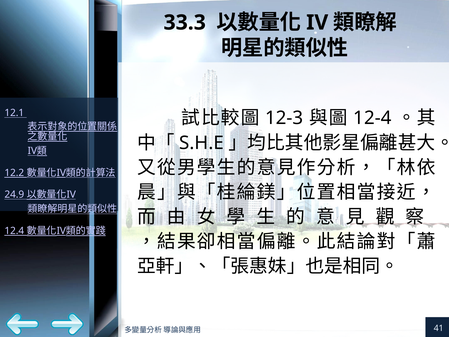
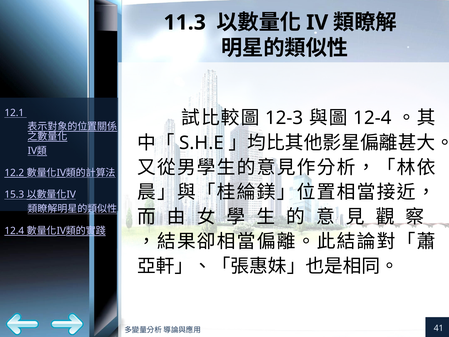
33.3: 33.3 -> 11.3 (185, 23)
24.9: 24.9 -> 15.3 (14, 194)
